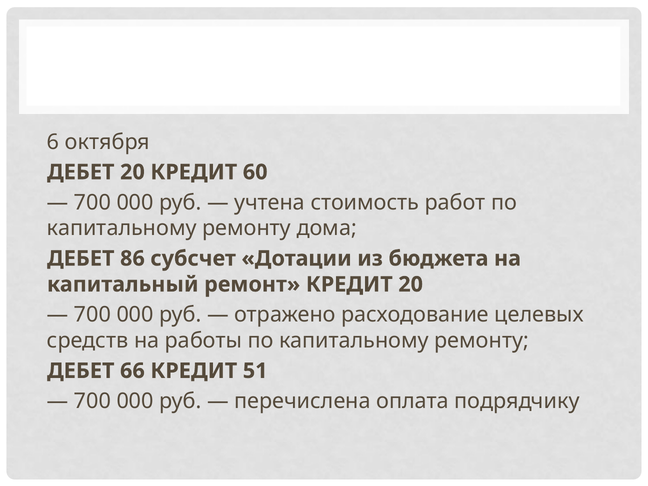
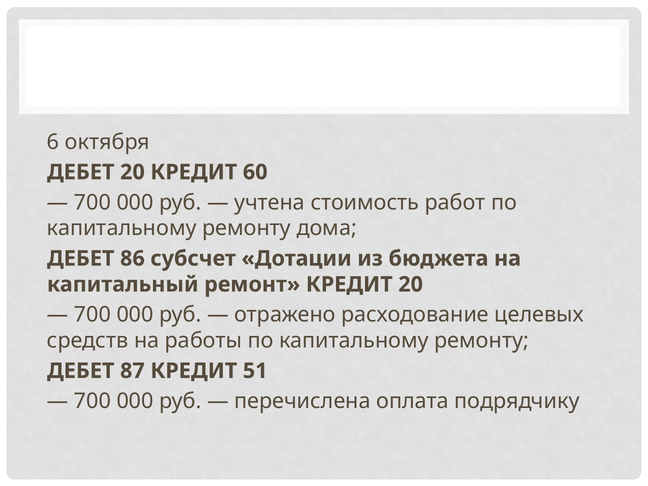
66: 66 -> 87 (132, 371)
